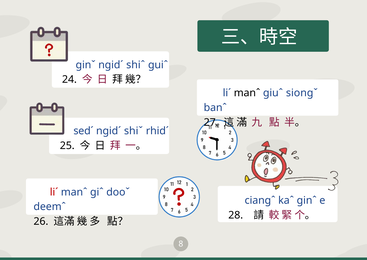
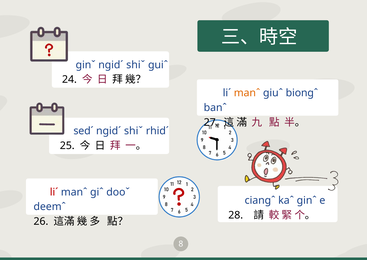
ginˇ ngidˊ shiˆ: shiˆ -> shiˇ (136, 65)
manˆ colour: black -> orange (247, 93)
siongˇ: siongˇ -> biongˆ (302, 93)
